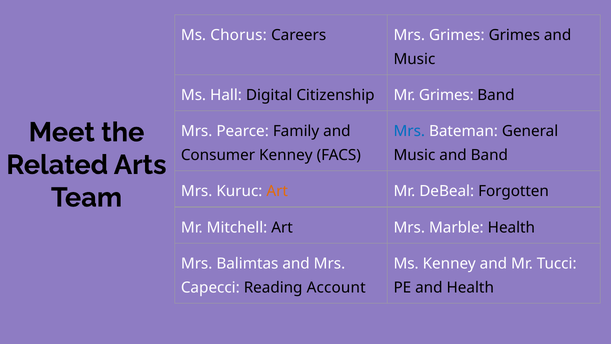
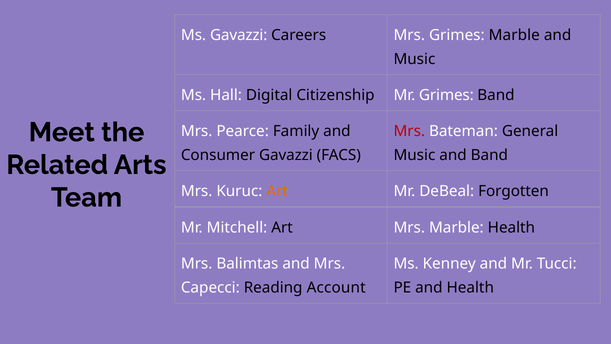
Ms Chorus: Chorus -> Gavazzi (239, 35)
Grimes Grimes: Grimes -> Marble (514, 35)
Mrs colour: blue -> red (409, 131)
Consumer Kenney: Kenney -> Gavazzi (286, 155)
